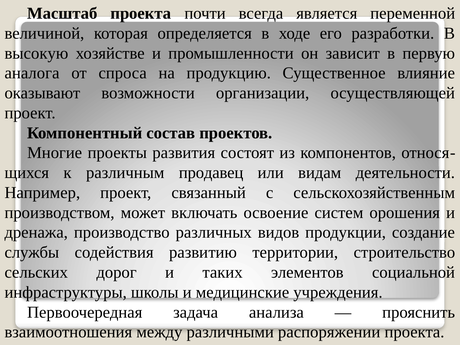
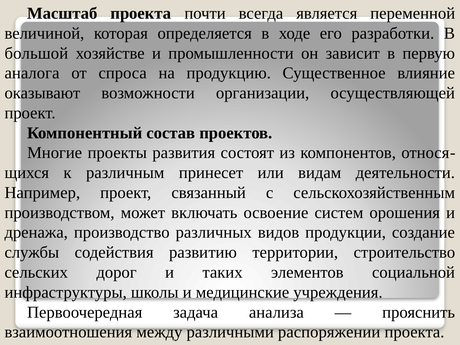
высокую: высокую -> большой (36, 53)
продавец: продавец -> принесет (211, 173)
